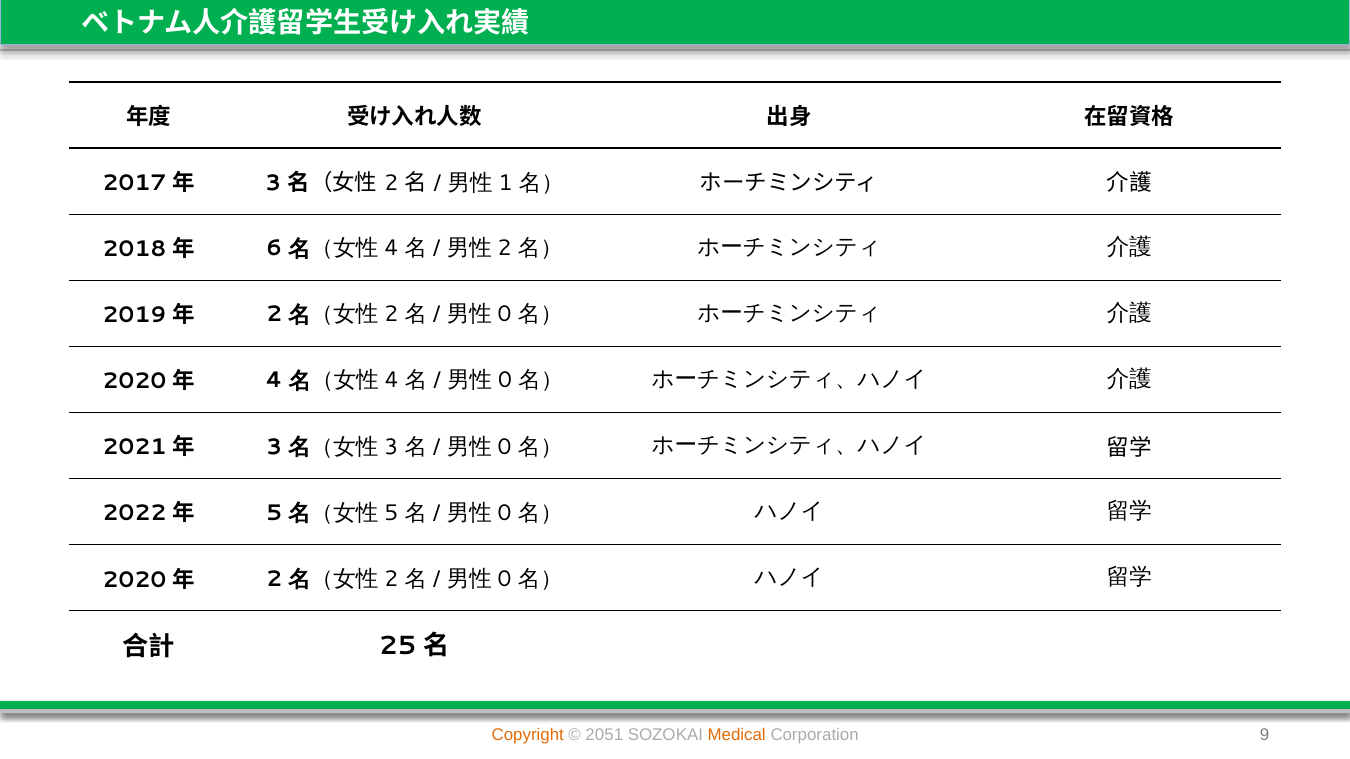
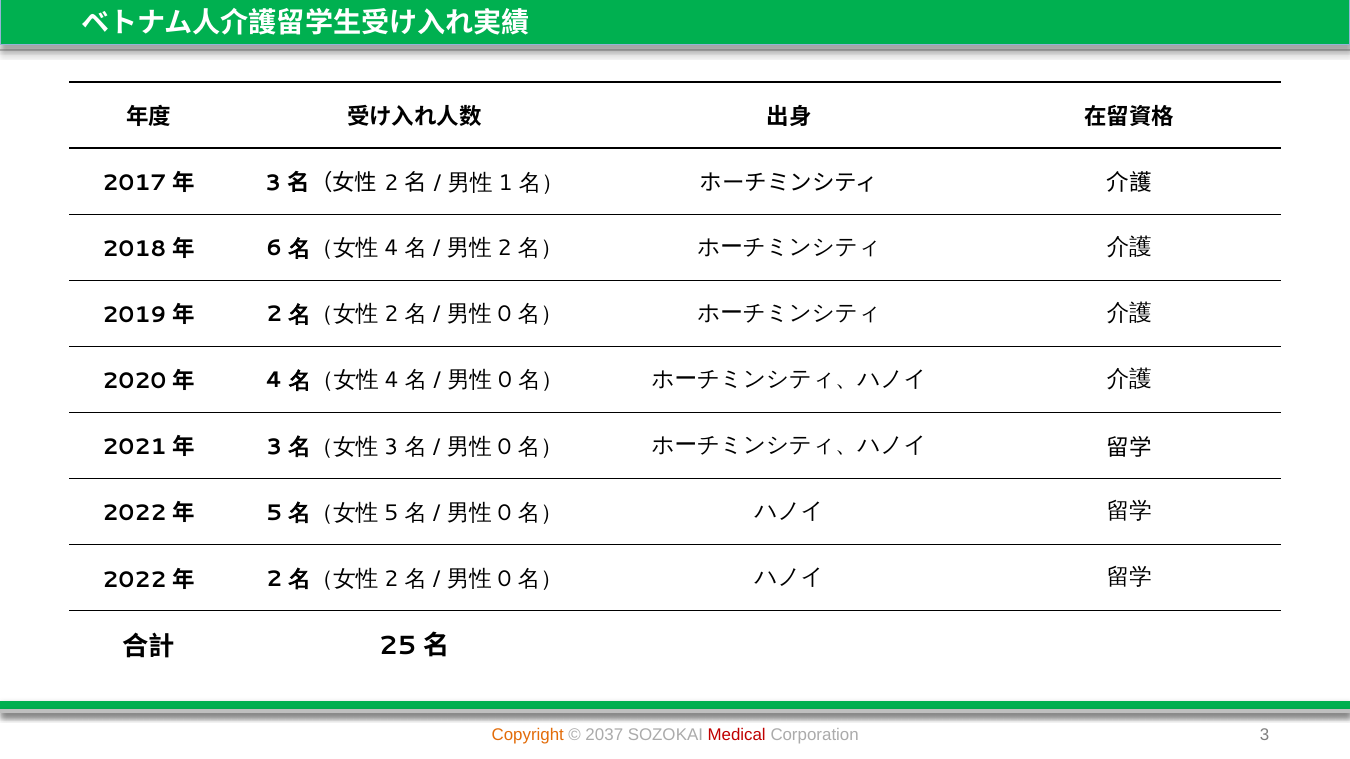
2020: 2020 -> 2022 (134, 580)
2051: 2051 -> 2037 (604, 735)
Medical colour: orange -> red (737, 735)
Corporation 9: 9 -> 3 (1265, 735)
